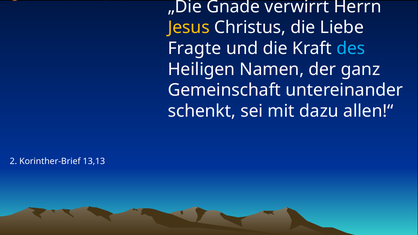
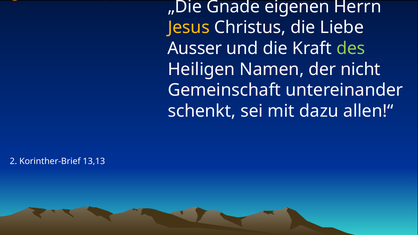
verwirrt: verwirrt -> eigenen (297, 7)
Fragte: Fragte -> Ausser (195, 48)
des colour: light blue -> light green (351, 48)
ganz: ganz -> nicht (361, 69)
